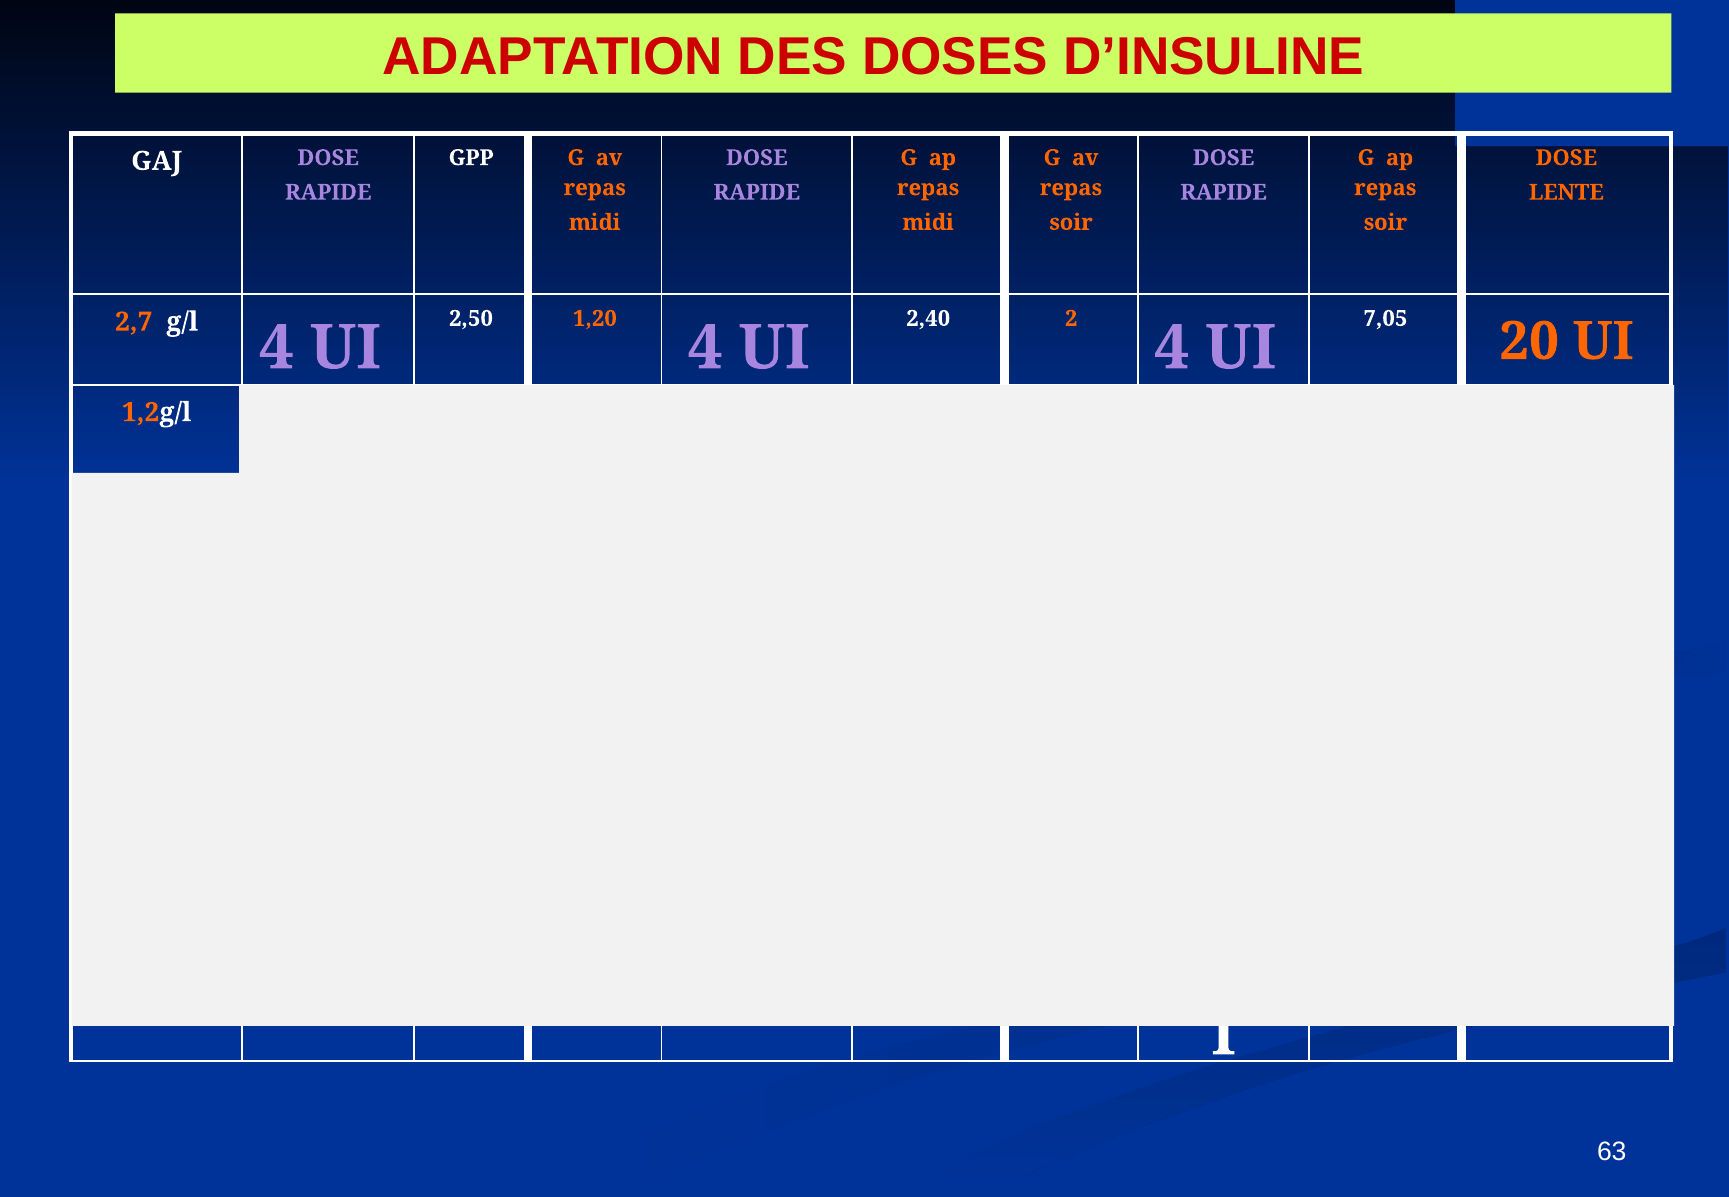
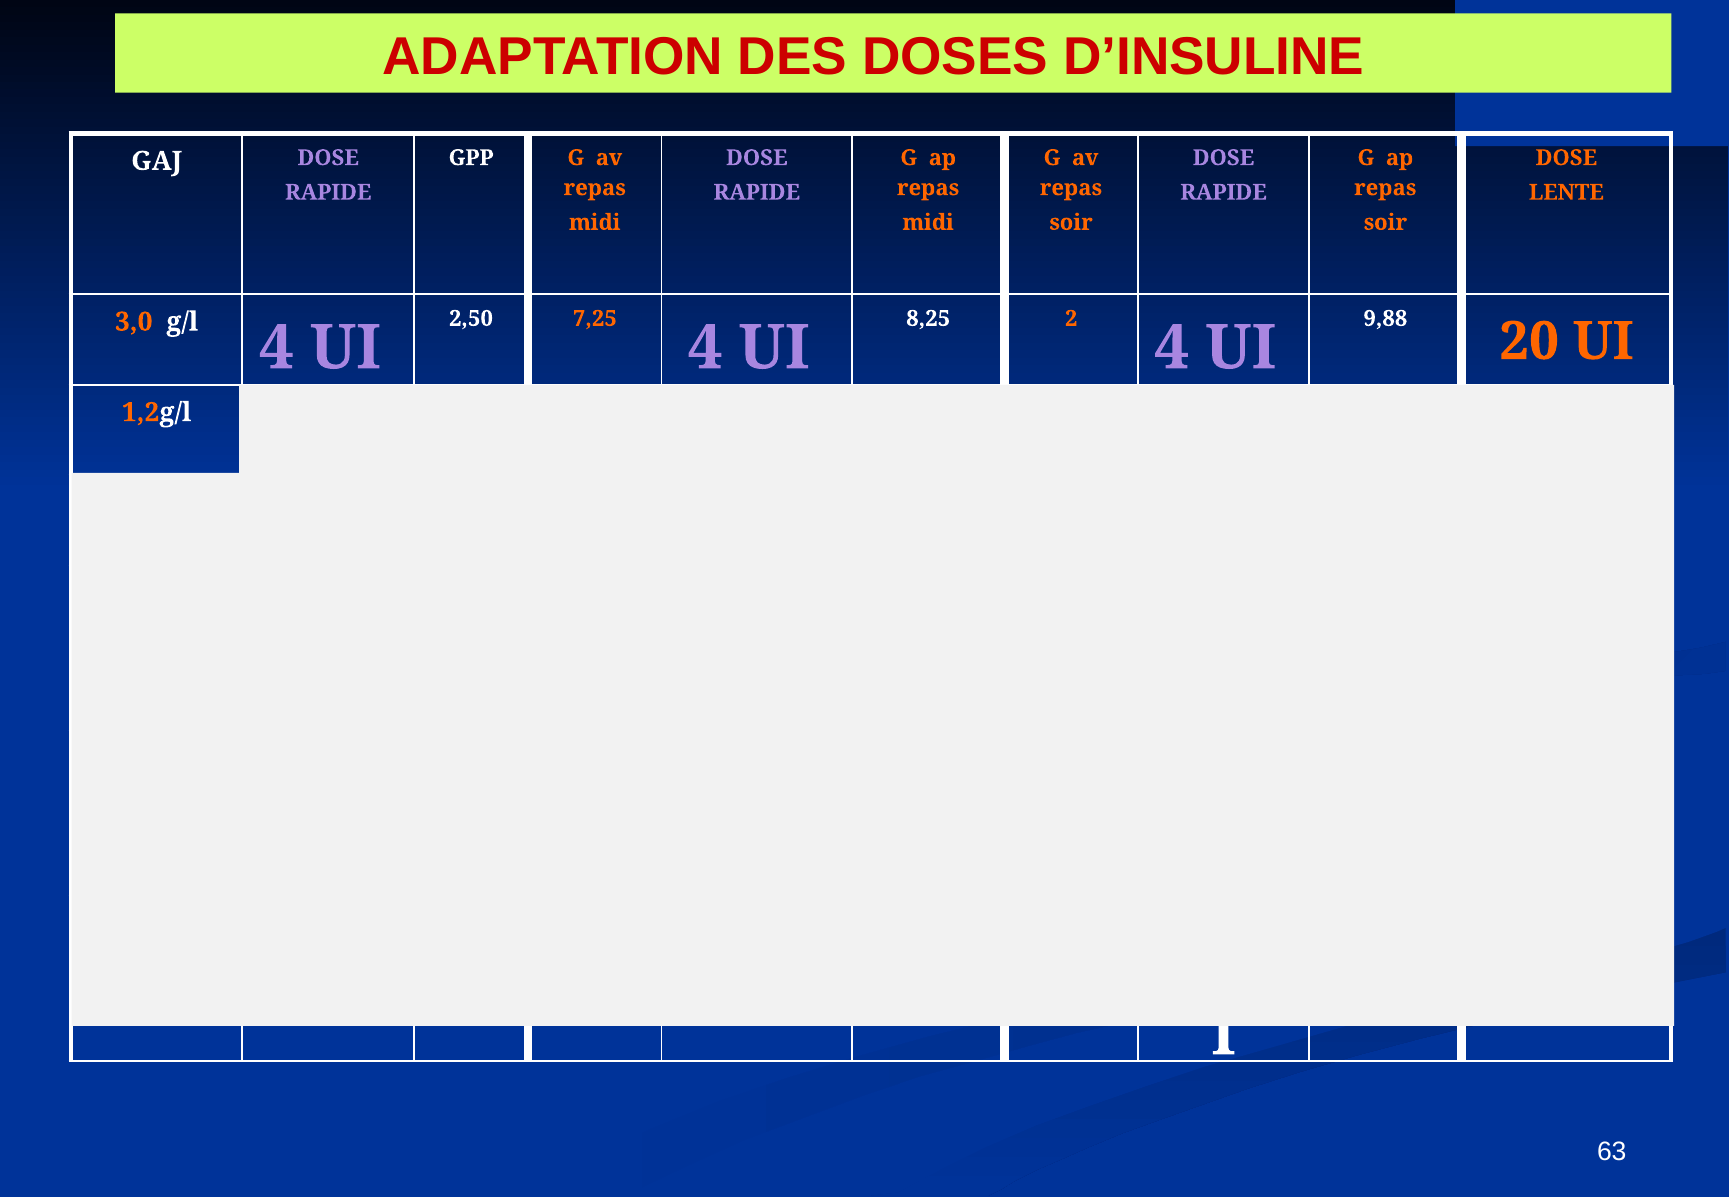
1,20: 1,20 -> 7,25 (595, 319)
2,40: 2,40 -> 8,25 (928, 319)
7,05: 7,05 -> 9,88 (1385, 319)
2,7: 2,7 -> 3,0 (134, 322)
